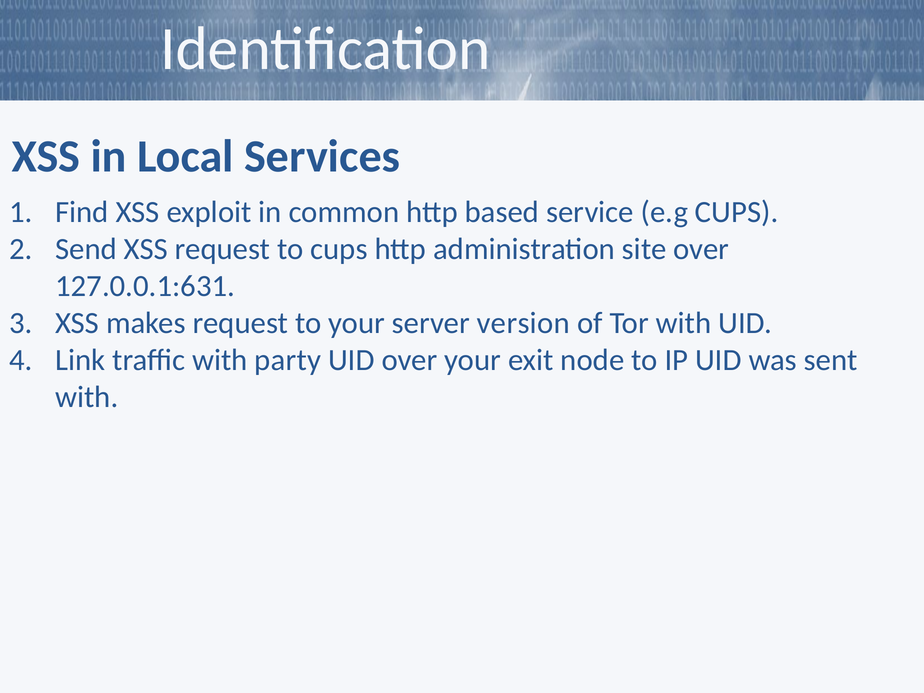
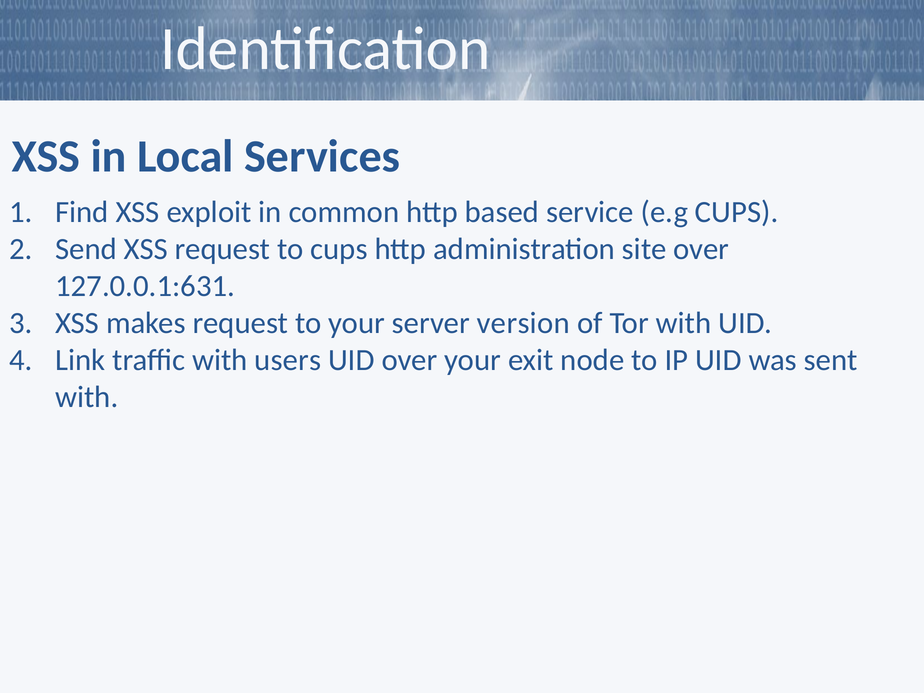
party: party -> users (288, 360)
